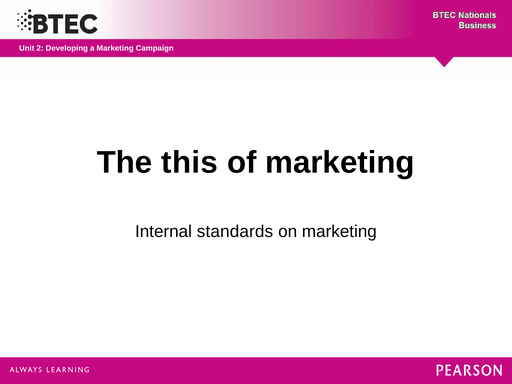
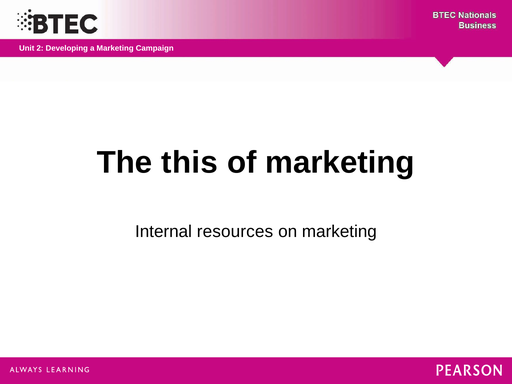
standards: standards -> resources (235, 232)
